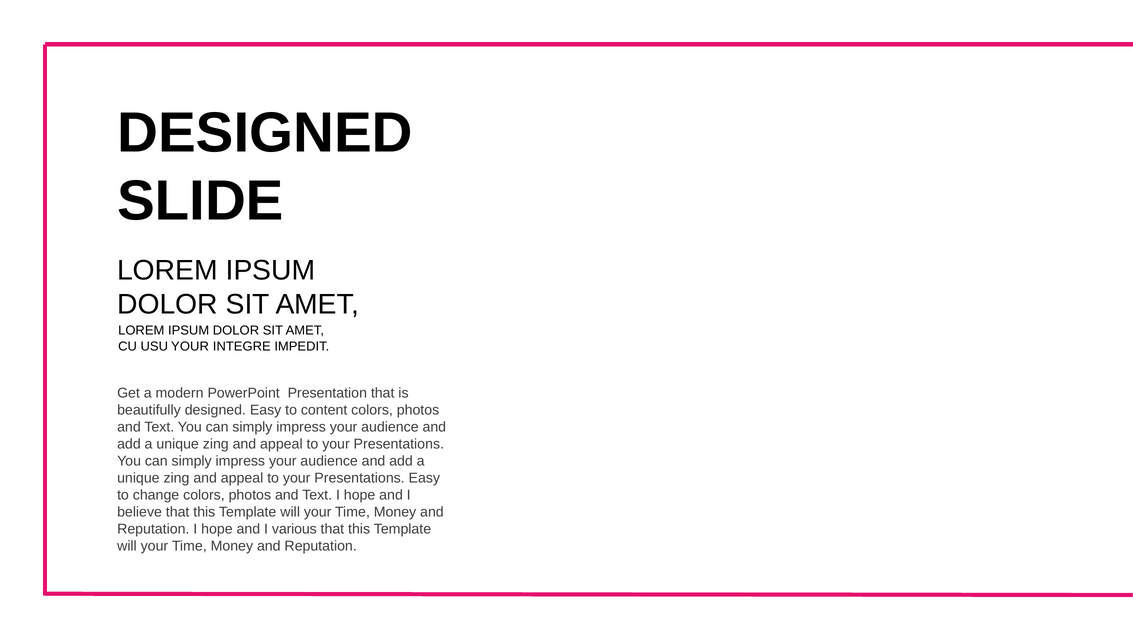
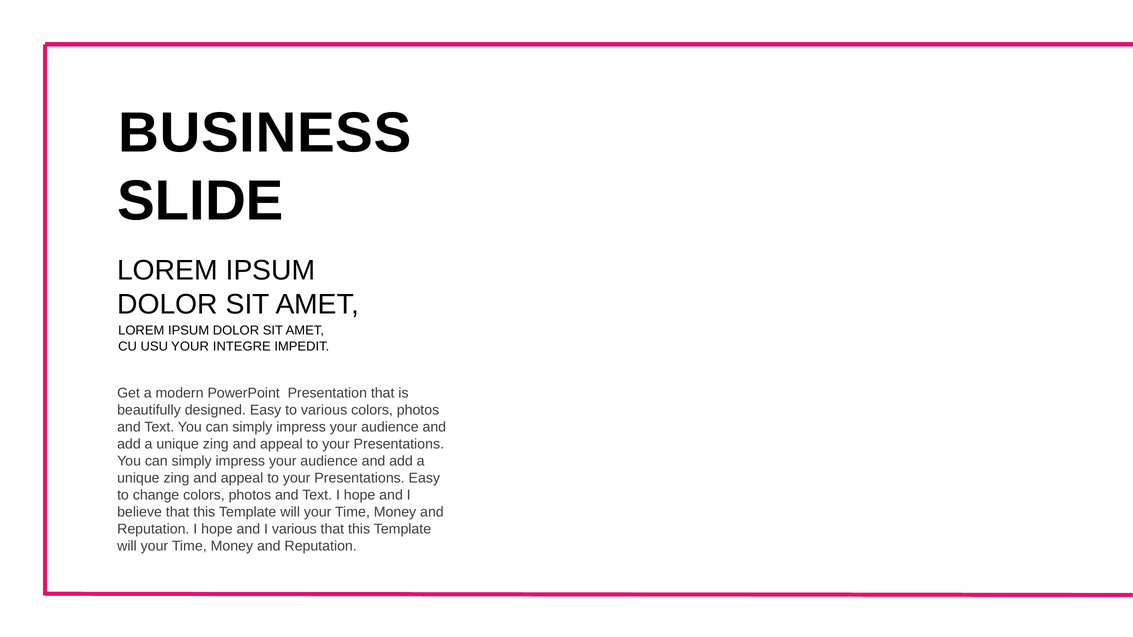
DESIGNED: DESIGNED -> BUSINESS (265, 133)
to content: content -> various (324, 410)
